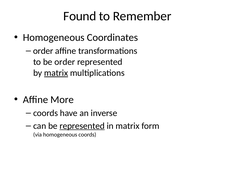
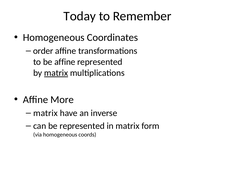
Found: Found -> Today (80, 16)
be order: order -> affine (65, 62)
coords: coords -> matrix (45, 113)
represented underline: present -> none (82, 126)
